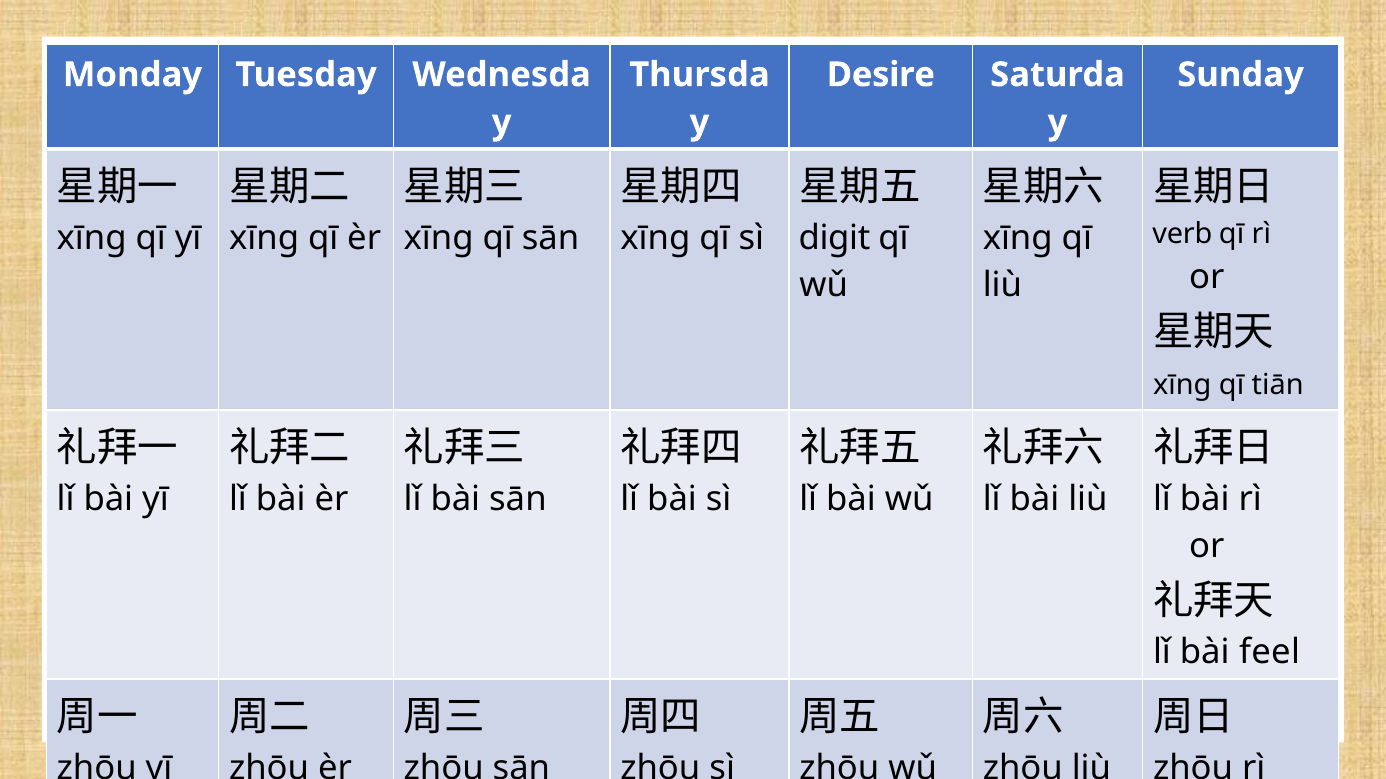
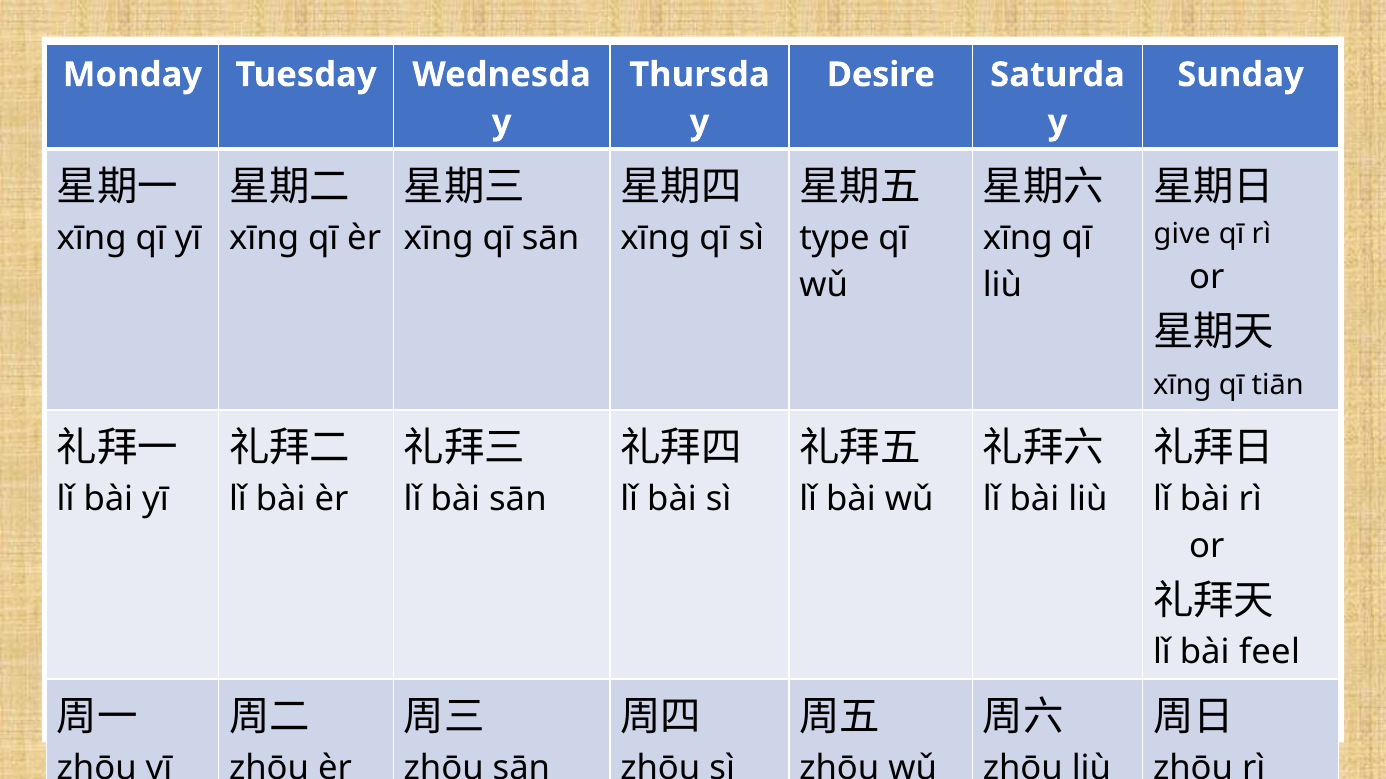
verb: verb -> give (1182, 234)
digit: digit -> type (834, 238)
